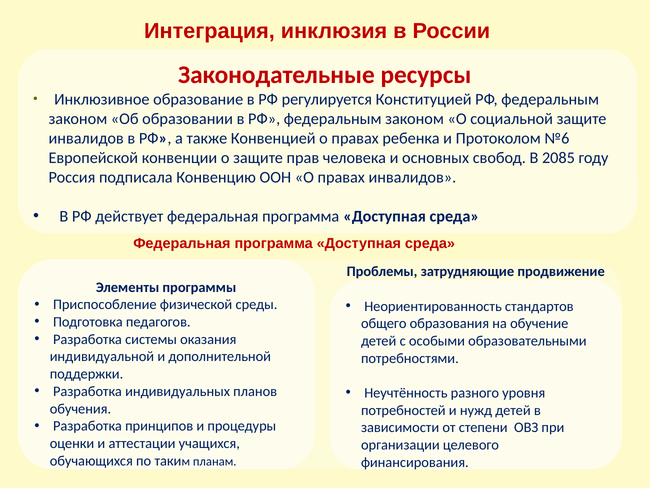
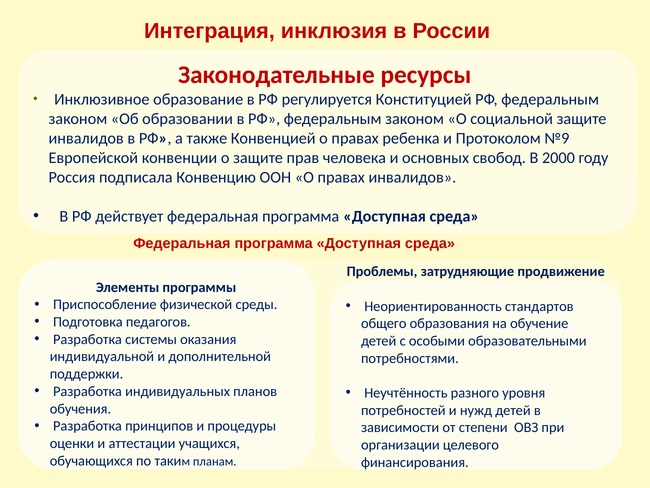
№6: №6 -> №9 (557, 138)
2085: 2085 -> 2000 (558, 158)
